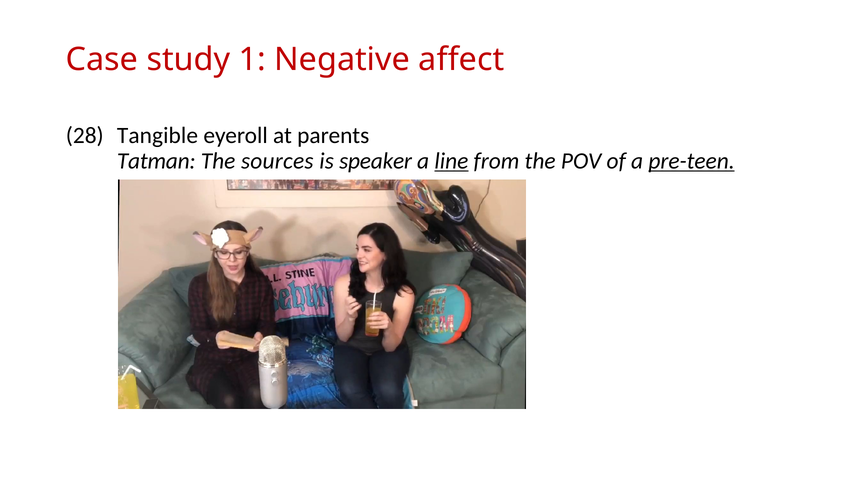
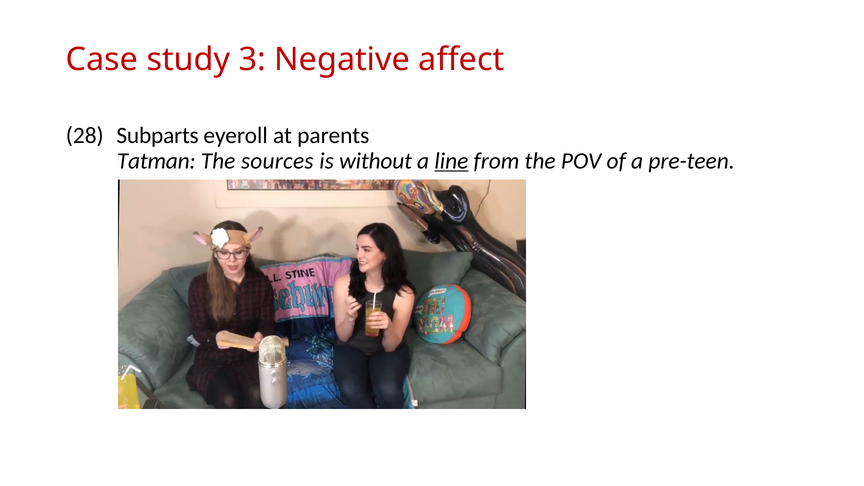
1: 1 -> 3 (252, 60)
Tangible: Tangible -> Subparts (158, 136)
speaker: speaker -> without (376, 161)
pre-teen underline: present -> none (692, 161)
